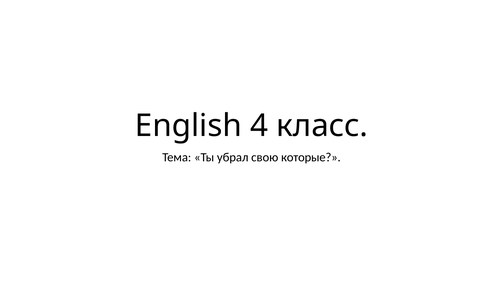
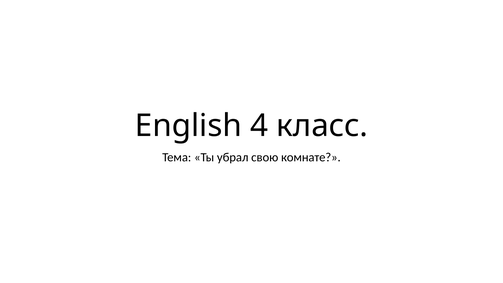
которые: которые -> комнате (311, 157)
